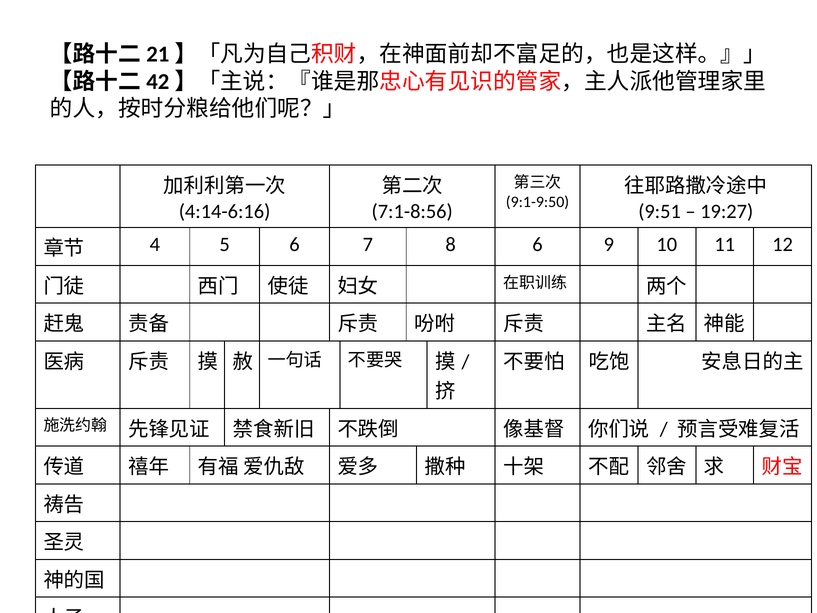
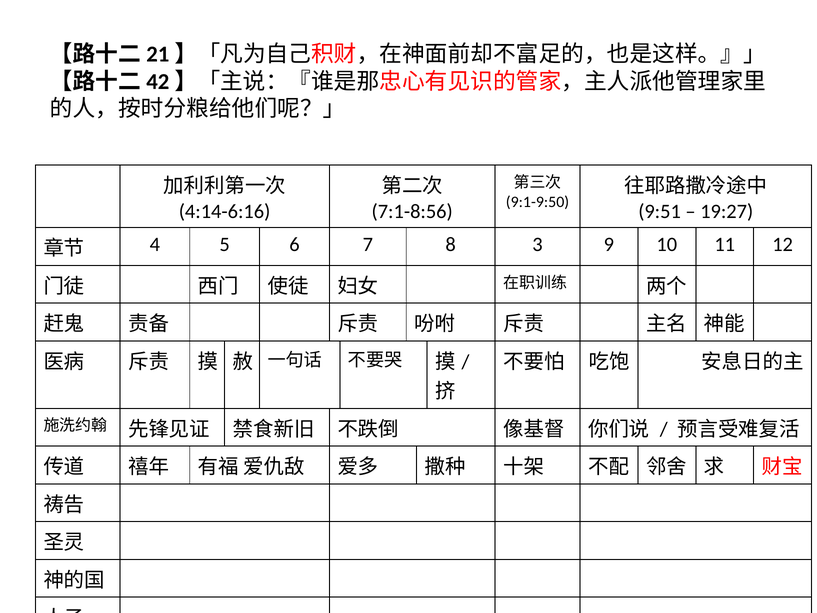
8 6: 6 -> 3 (538, 244)
